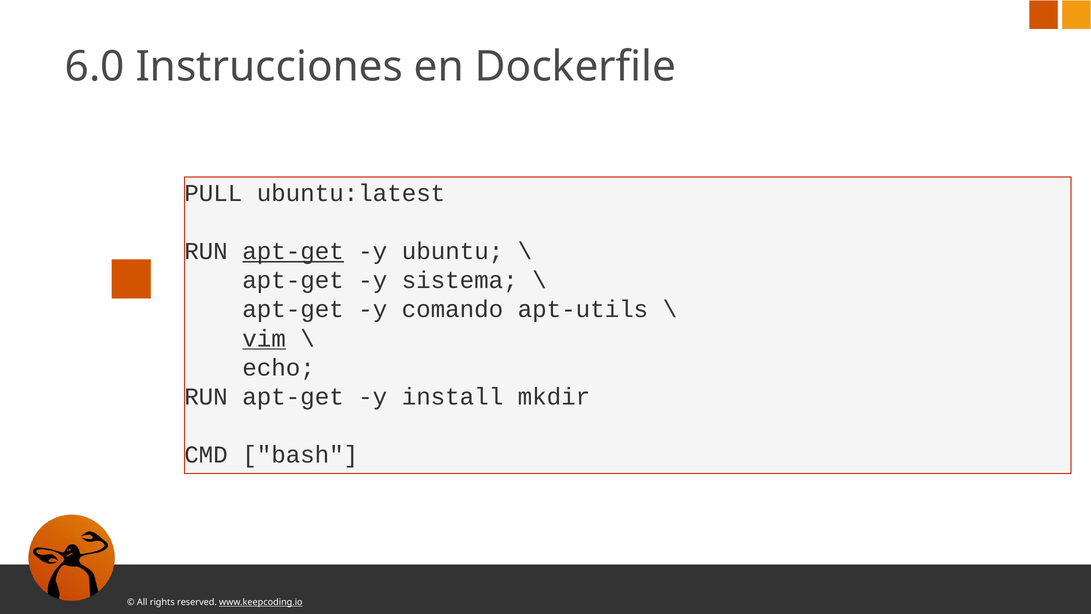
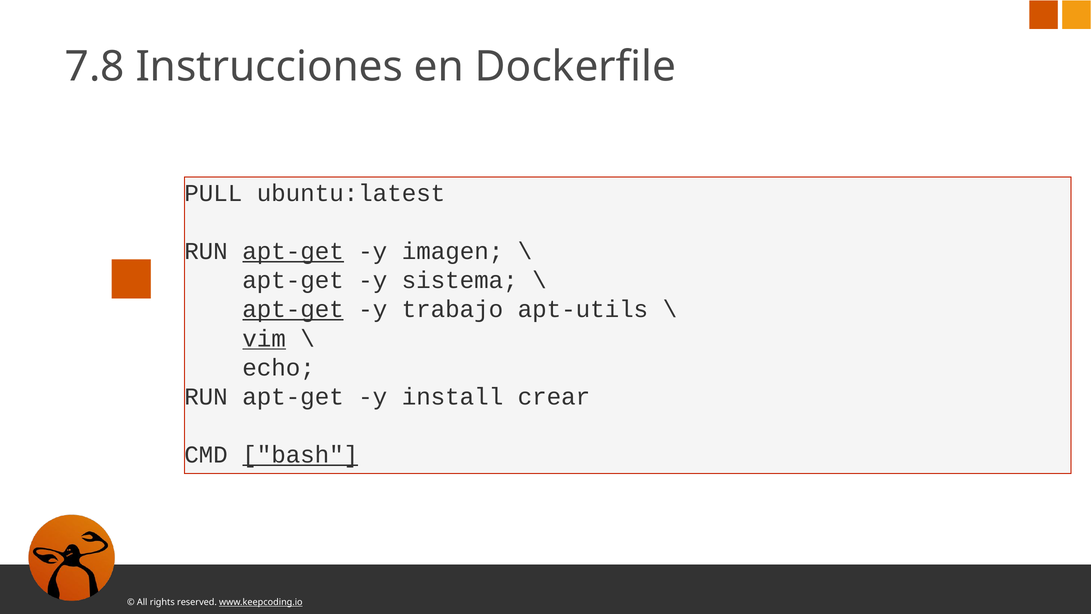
6.0: 6.0 -> 7.8 (95, 67)
ubuntu: ubuntu -> imagen (453, 251)
apt-get underline: none -> present (293, 309)
comando: comando -> trabajo (452, 309)
mkdir: mkdir -> crear (554, 397)
bash underline: none -> present (300, 455)
